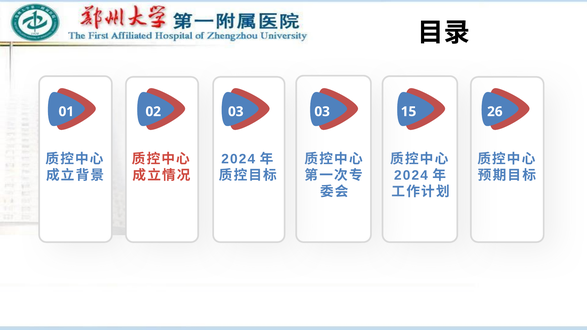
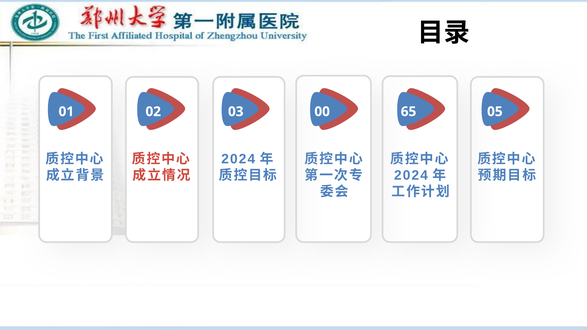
03 03: 03 -> 00 (322, 112)
15: 15 -> 65 (409, 112)
26: 26 -> 05 (495, 112)
